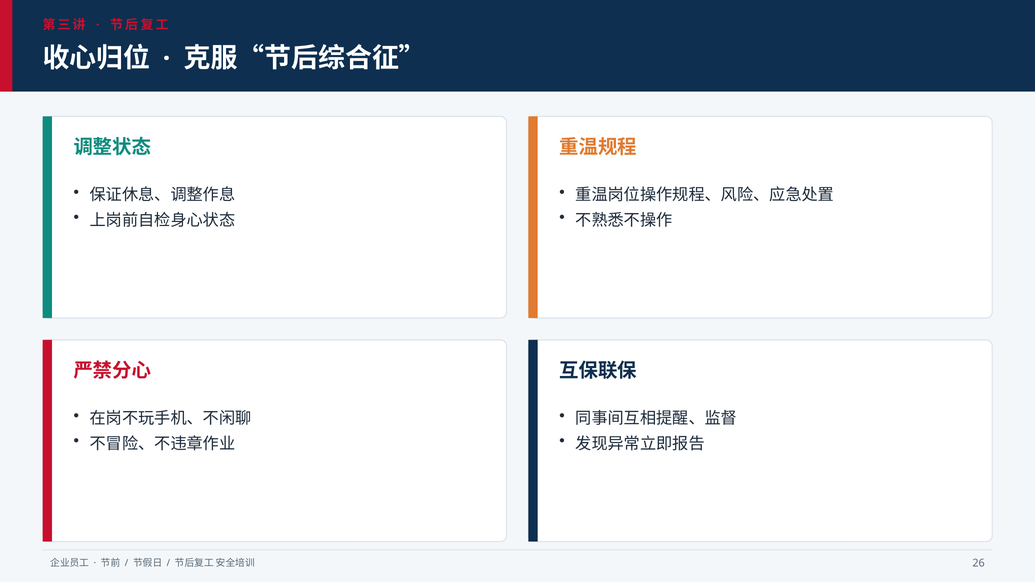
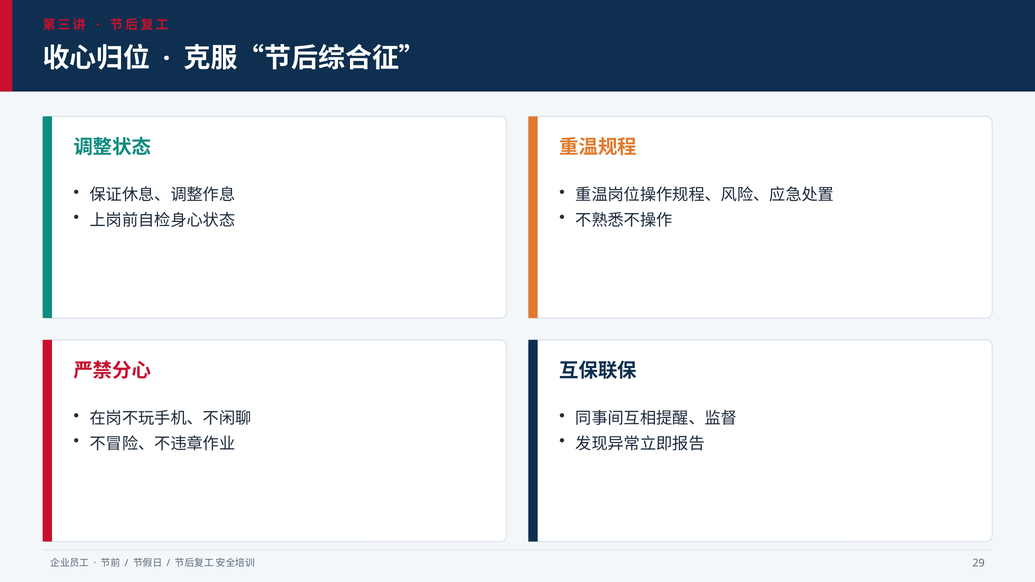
26: 26 -> 29 (979, 563)
